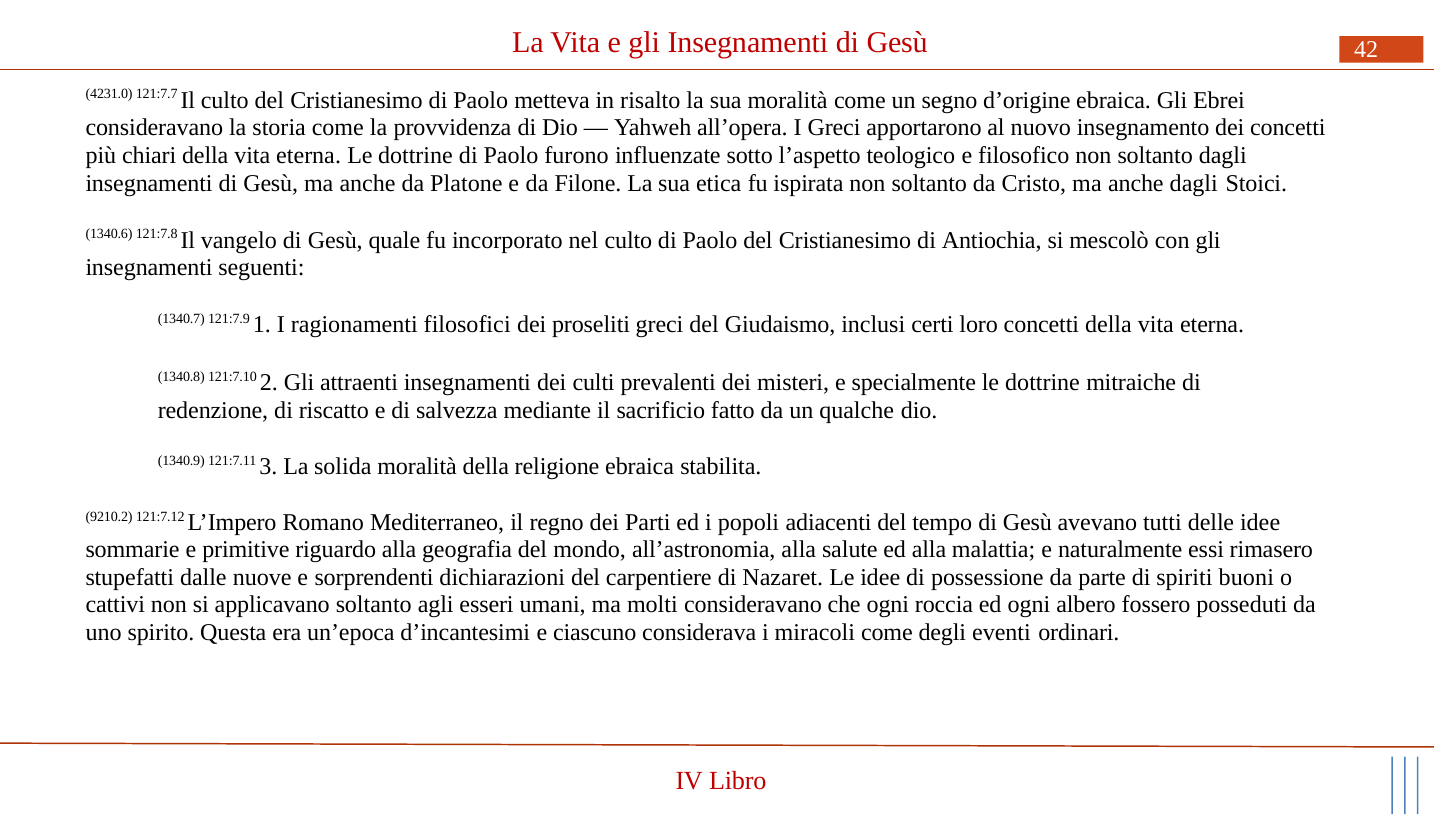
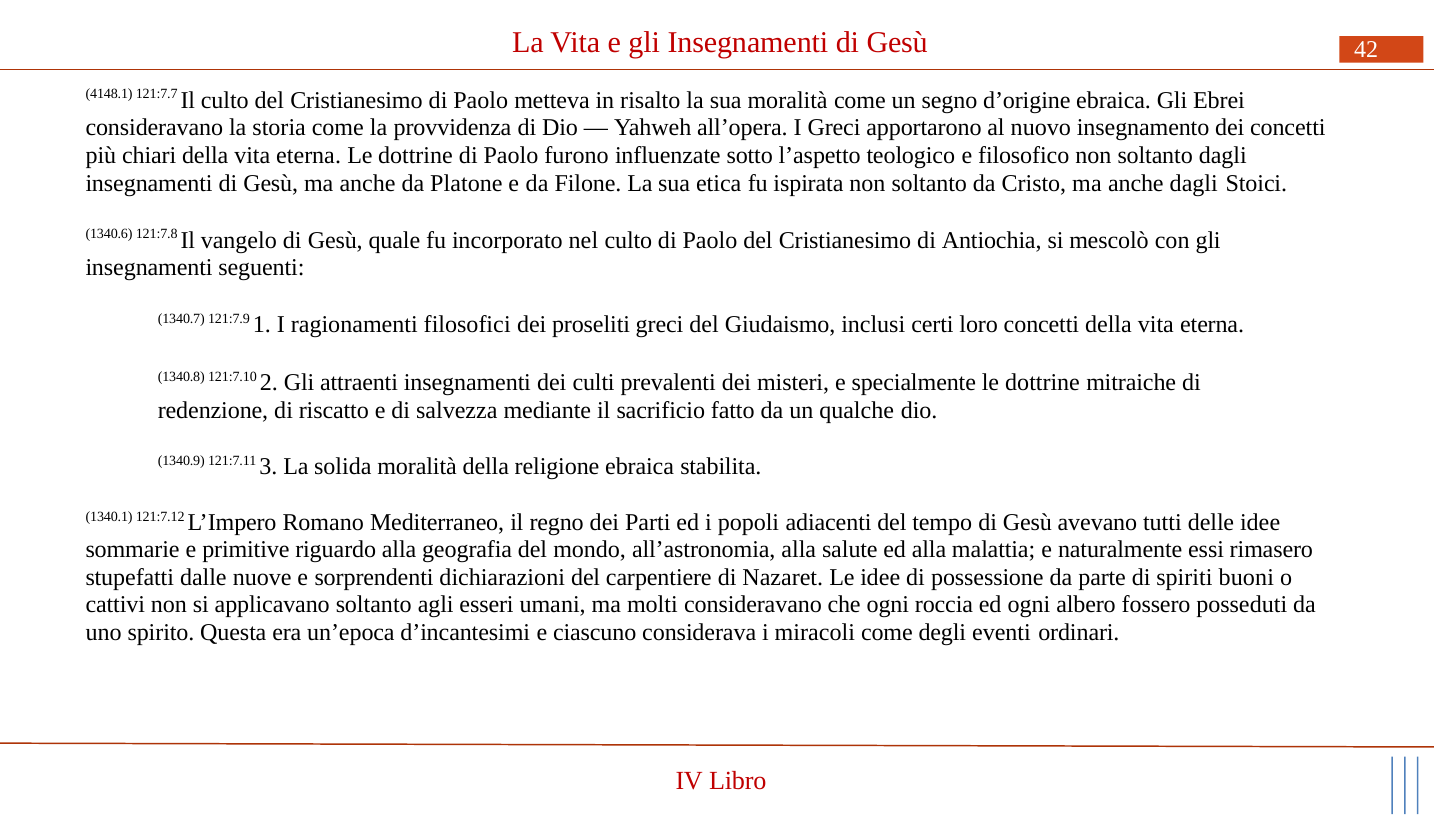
4231.0: 4231.0 -> 4148.1 (109, 94)
9210.2: 9210.2 -> 1340.1 (109, 516)
